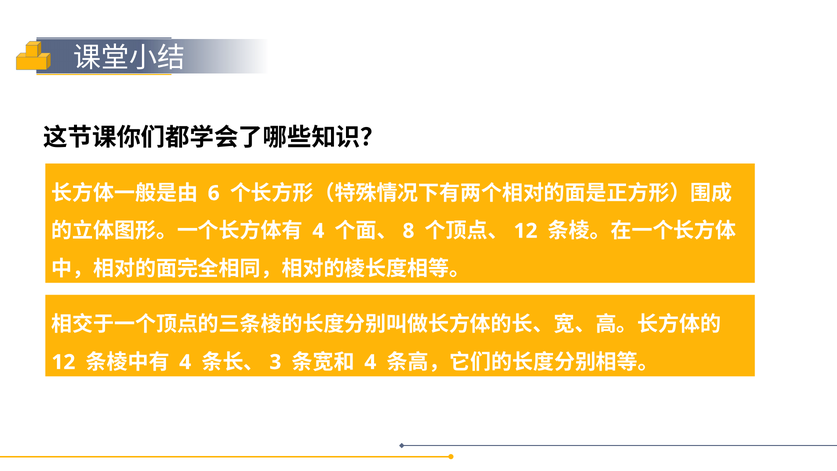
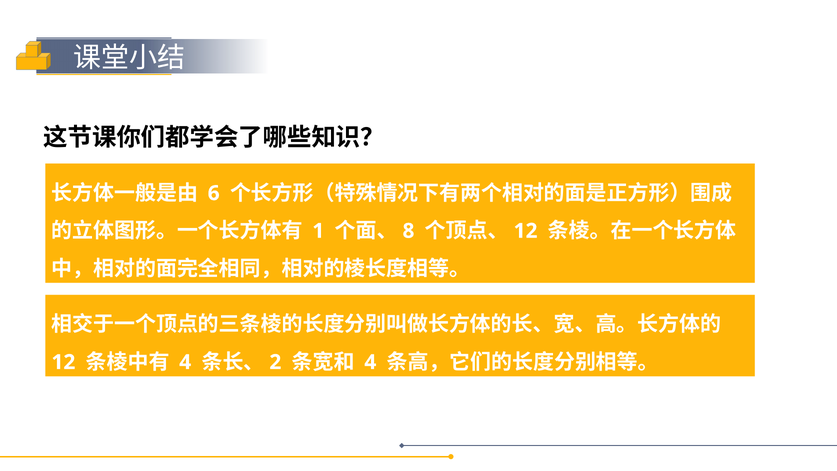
4: 4 -> 1 (318, 231)
3: 3 -> 2 (275, 362)
